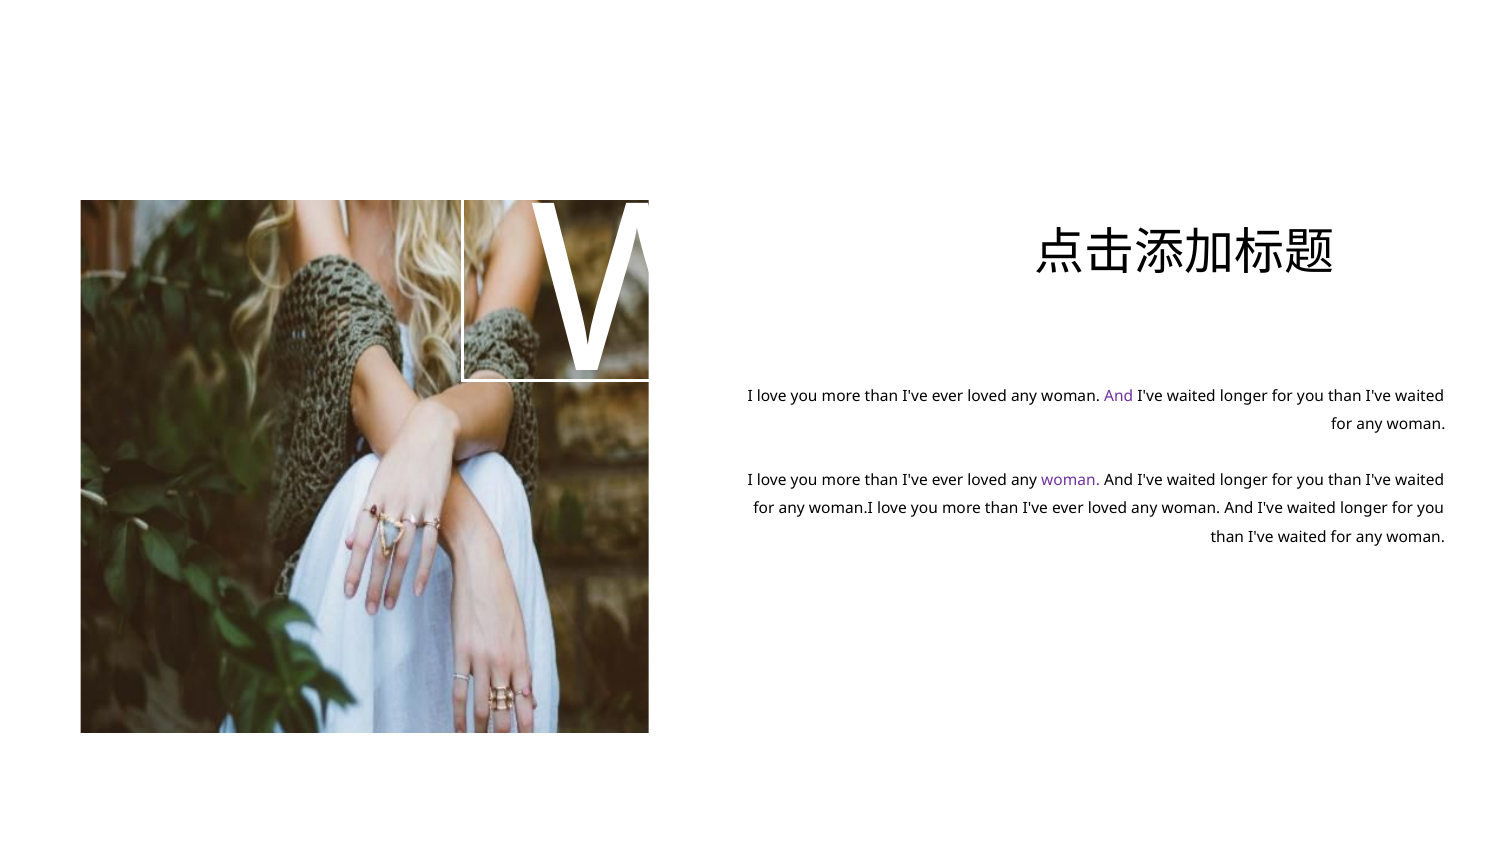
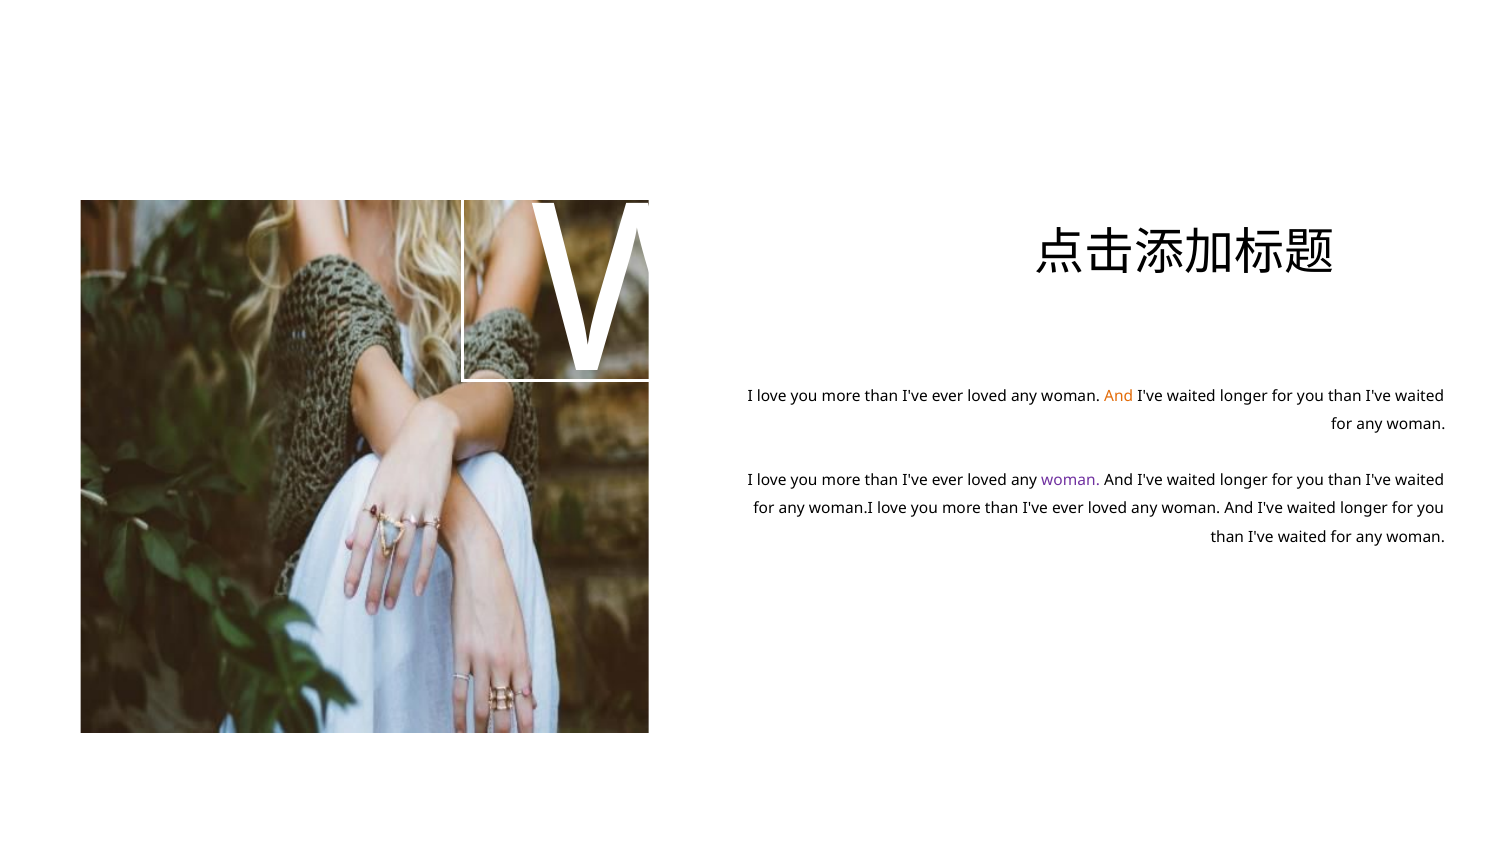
And colour: purple -> orange (1119, 397)
